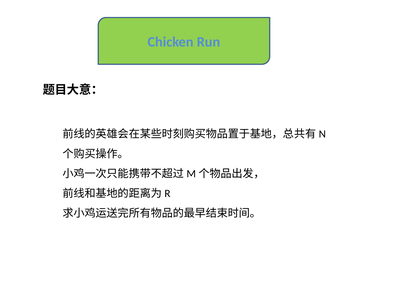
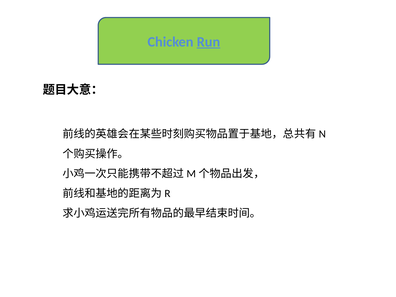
Run underline: none -> present (209, 42)
